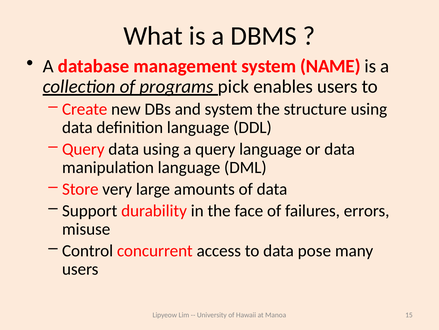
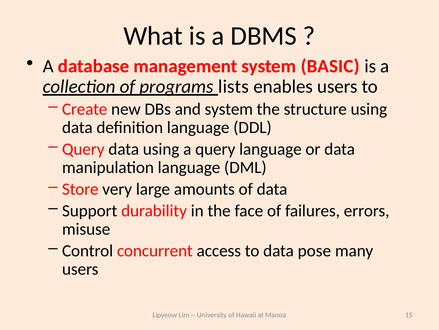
NAME: NAME -> BASIC (330, 66)
pick: pick -> lists (234, 87)
